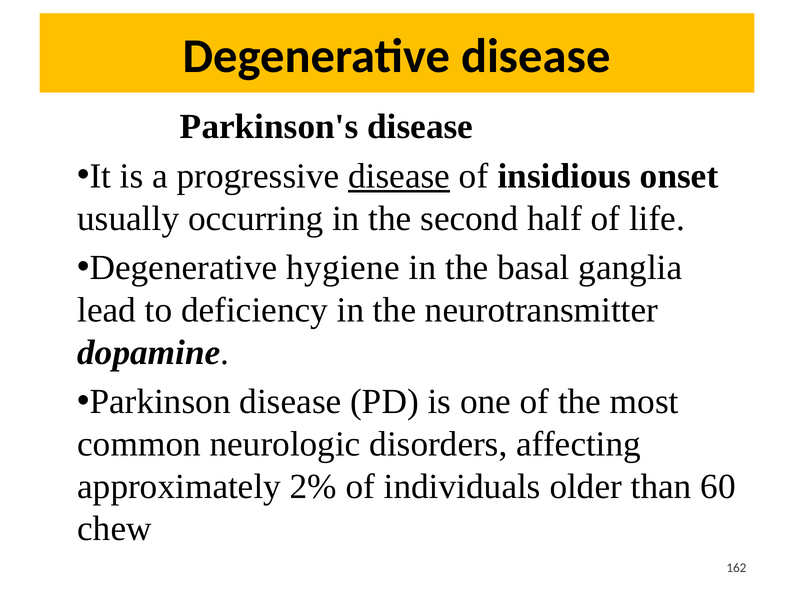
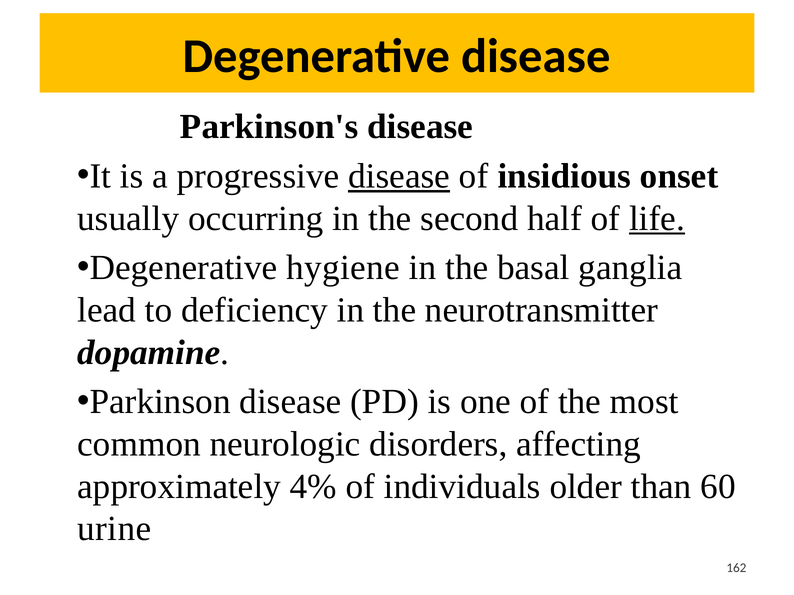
life underline: none -> present (657, 219)
2%: 2% -> 4% (313, 487)
chew: chew -> urine (114, 529)
